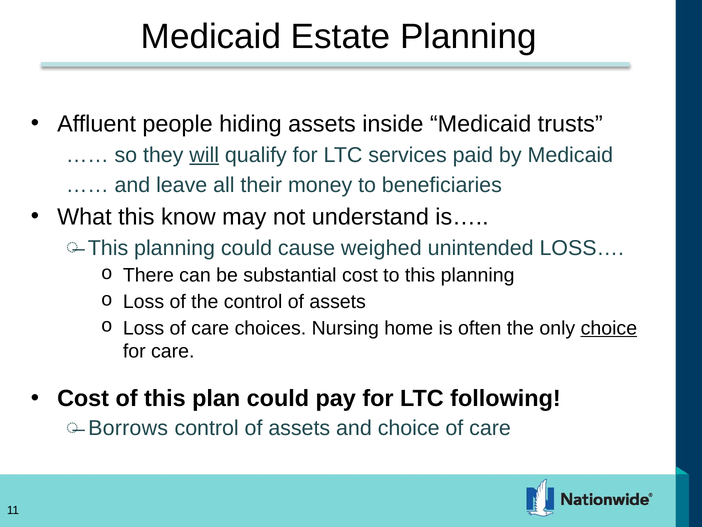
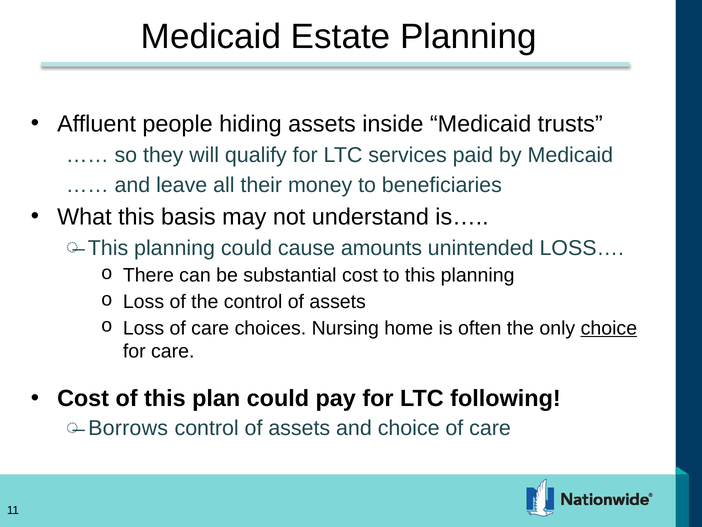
will underline: present -> none (204, 155)
know: know -> basis (188, 217)
weighed: weighed -> amounts (381, 248)
